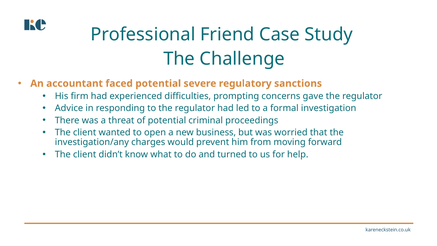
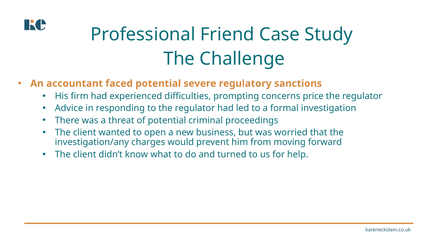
gave: gave -> price (313, 96)
